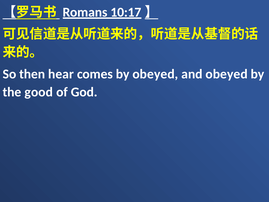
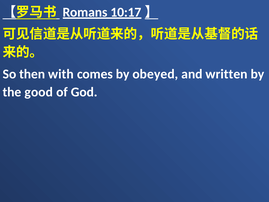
hear: hear -> with (61, 74)
and obeyed: obeyed -> written (227, 74)
